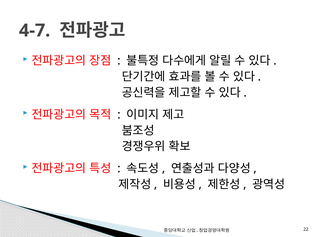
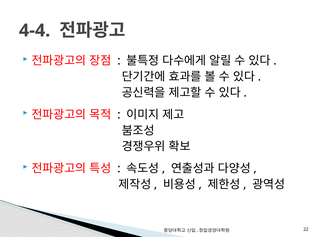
4-7: 4-7 -> 4-4 (35, 30)
